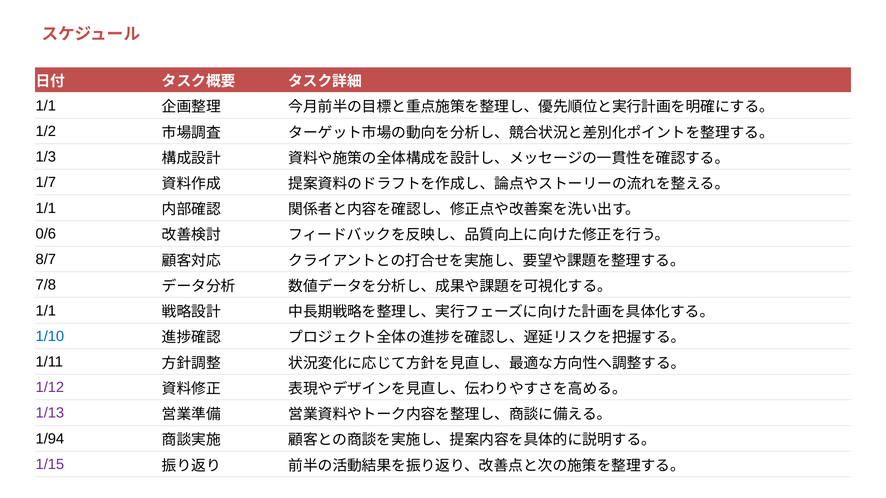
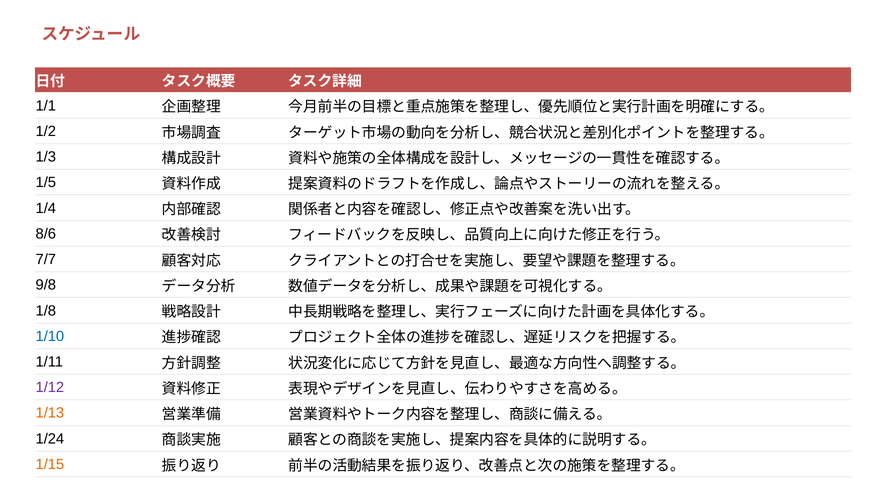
1/7: 1/7 -> 1/5 (46, 183)
1/1: 1/1 -> 1/4 (46, 208)
0/6: 0/6 -> 8/6 (46, 234)
8/7: 8/7 -> 7/7 (46, 260)
7/8: 7/8 -> 9/8 (46, 285)
1/1: 1/1 -> 1/8 (46, 311)
1/13 colour: purple -> orange (50, 413)
1/94: 1/94 -> 1/24 (50, 439)
1/15 colour: purple -> orange (50, 465)
